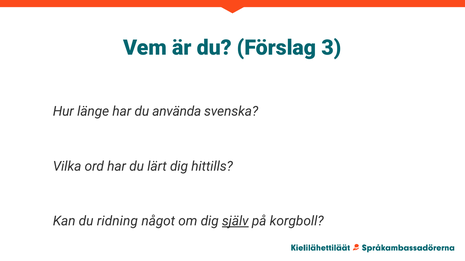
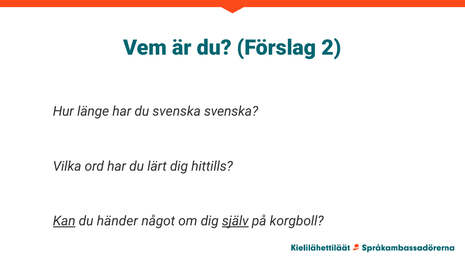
3: 3 -> 2 (331, 48)
du använda: använda -> svenska (177, 112)
Kan underline: none -> present (64, 221)
ridning: ridning -> händer (117, 221)
